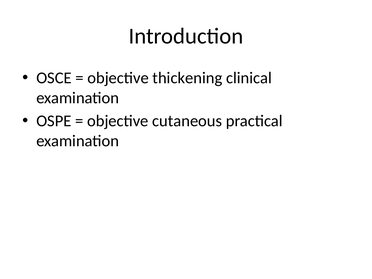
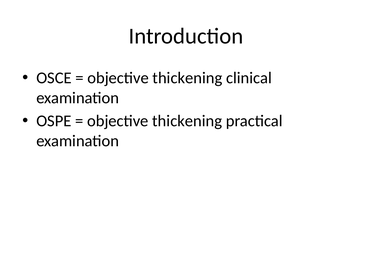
cutaneous: cutaneous -> thickening (187, 121)
